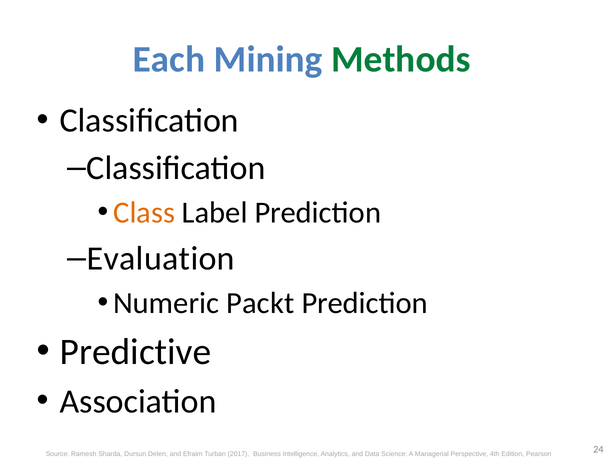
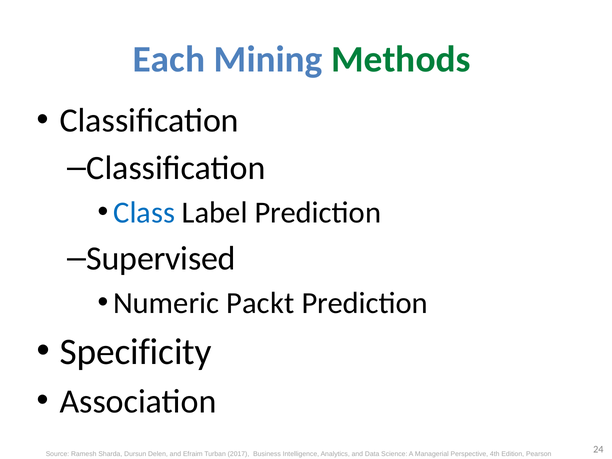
Class colour: orange -> blue (144, 213)
Evaluation: Evaluation -> Supervised (161, 259)
Predictive: Predictive -> Specificity (136, 352)
